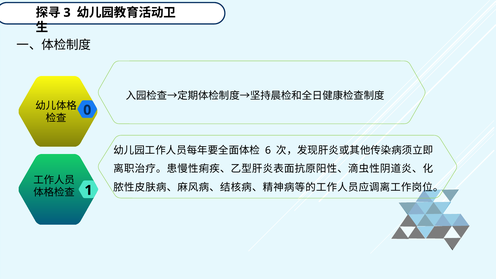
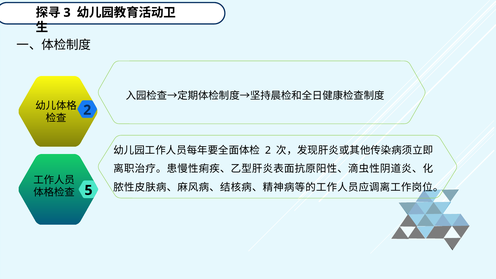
0: 0 -> 2 (87, 110)
6: 6 -> 2 (268, 150)
1: 1 -> 5 (88, 190)
